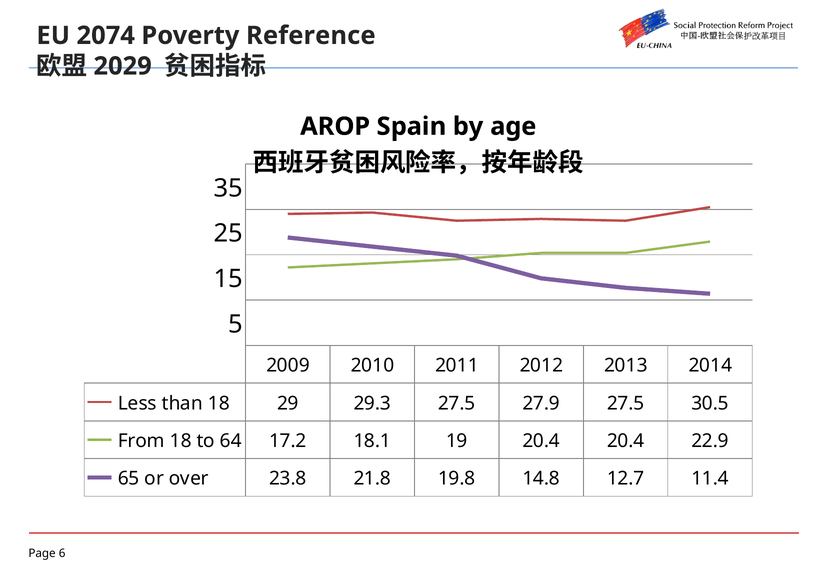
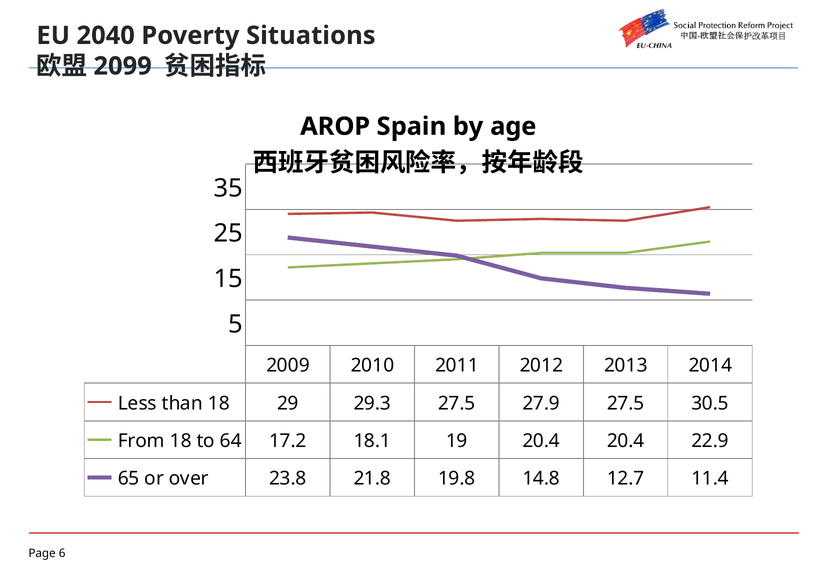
2074: 2074 -> 2040 (106, 36)
Reference: Reference -> Situations (311, 36)
2029: 2029 -> 2099 (123, 66)
